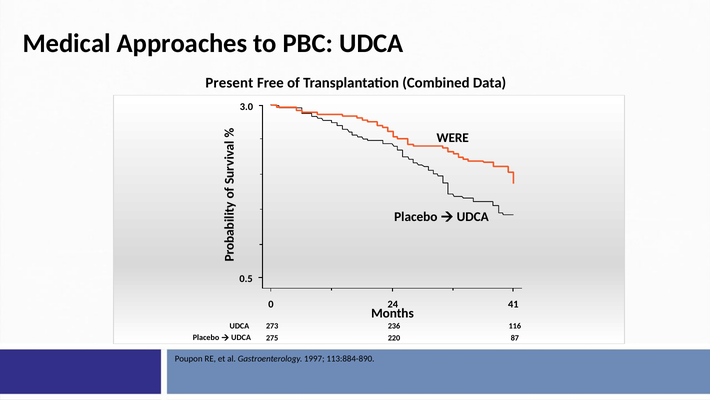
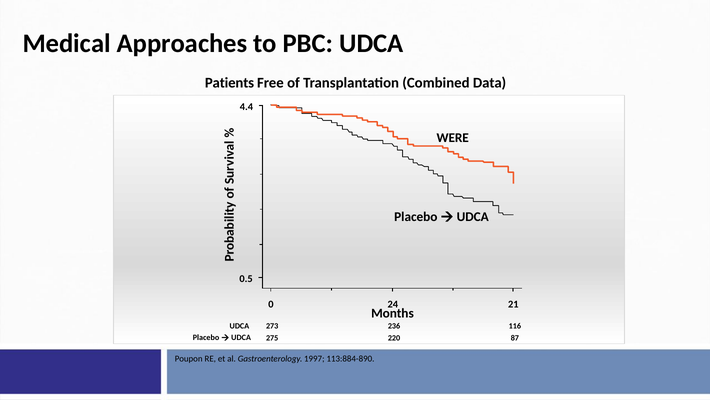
Present: Present -> Patients (230, 83)
3.0: 3.0 -> 4.4 (246, 107)
41: 41 -> 21 (513, 304)
